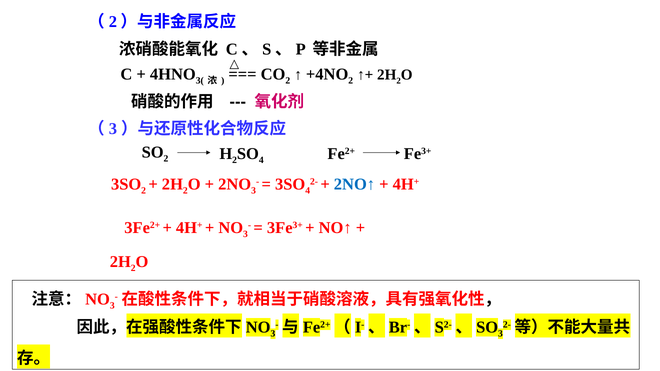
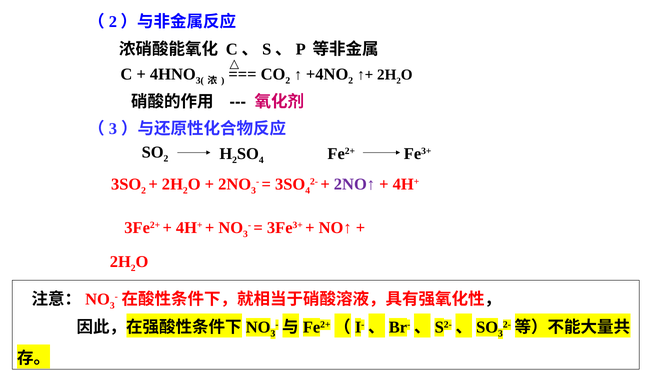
2NO↑ colour: blue -> purple (354, 184)
